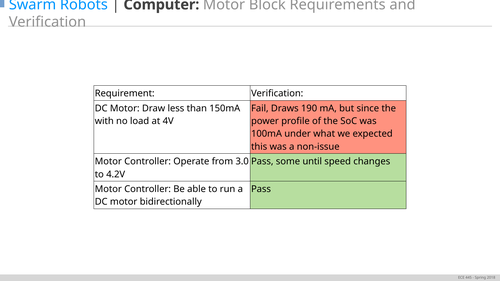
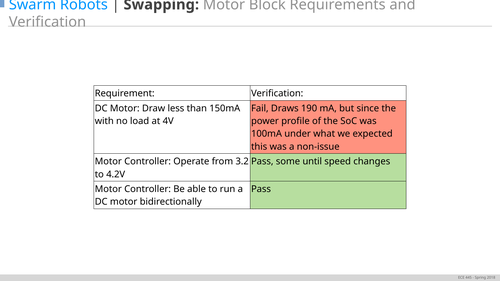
Computer: Computer -> Swapping (161, 5)
3.0: 3.0 -> 3.2 (242, 162)
